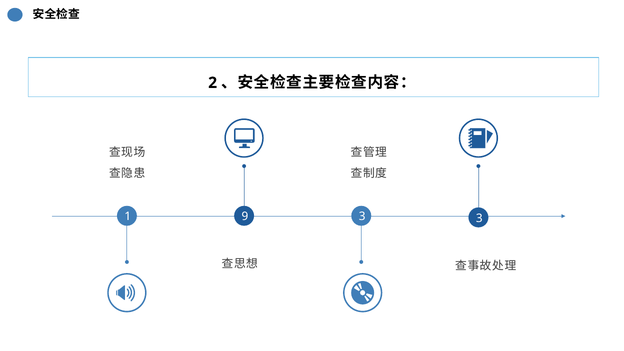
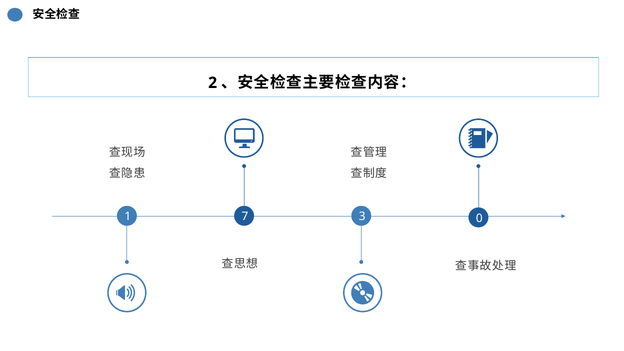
9: 9 -> 7 (245, 217)
3 3: 3 -> 0 (479, 218)
